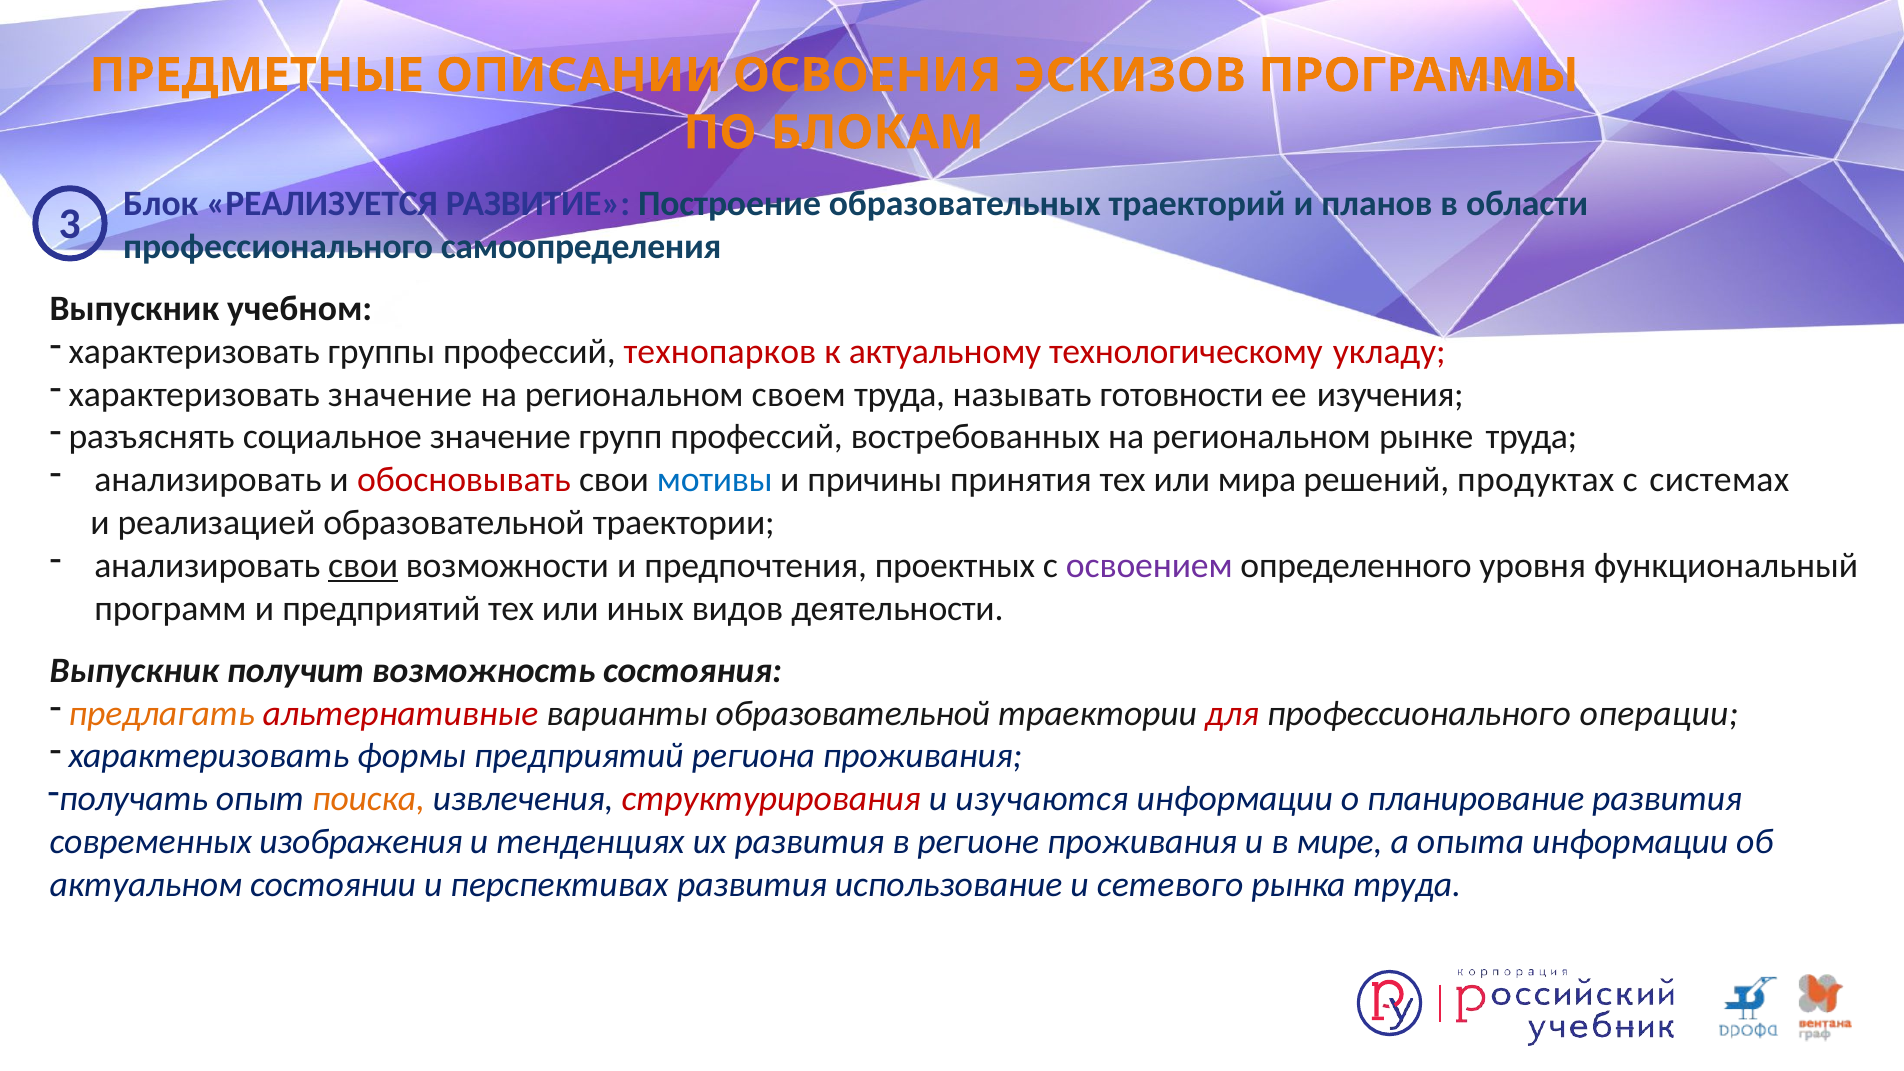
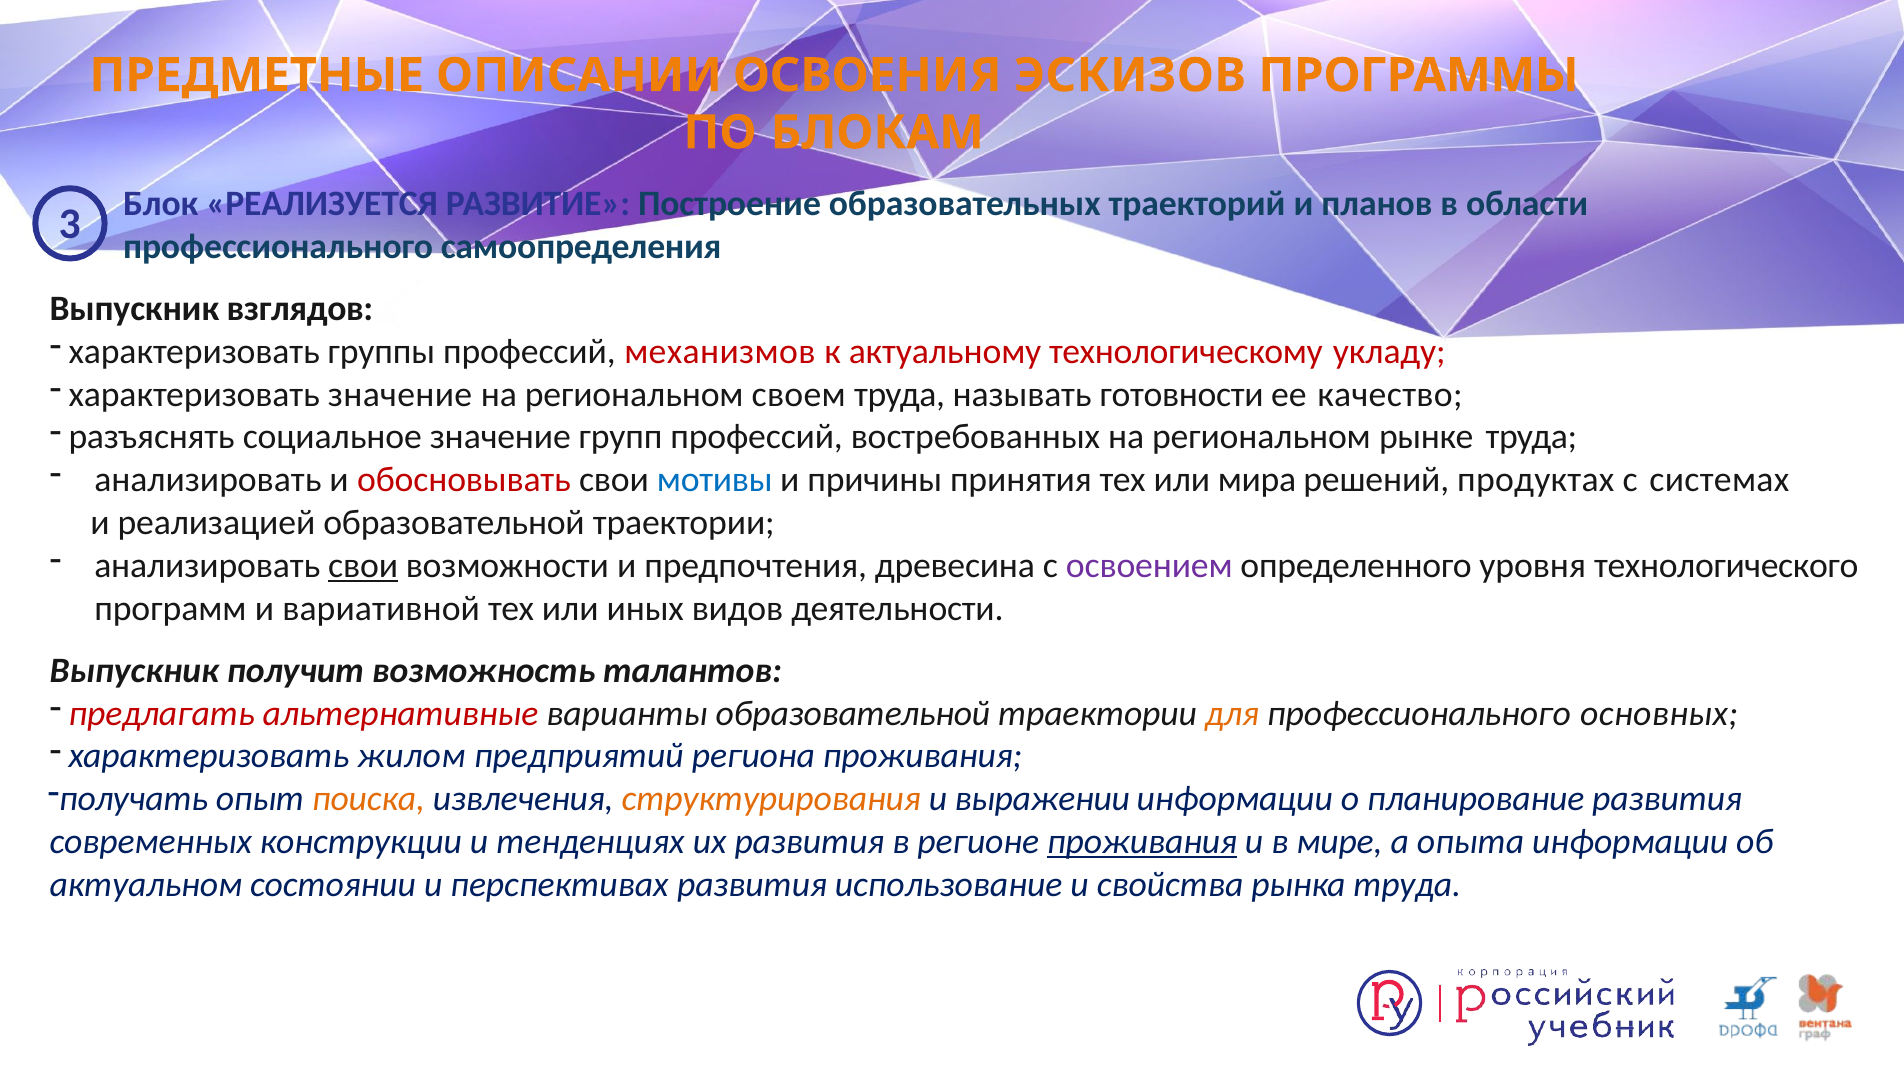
учебном: учебном -> взглядов (300, 309)
технопарков: технопарков -> механизмов (720, 351)
изучения: изучения -> качество (1390, 394)
проектных: проектных -> древесина (955, 566)
функциональный: функциональный -> технологического (1726, 566)
и предприятий: предприятий -> вариативной (381, 609)
состояния: состояния -> талантов (692, 670)
предлагать colour: orange -> red (162, 713)
для colour: red -> orange (1232, 713)
операции: операции -> основных (1659, 713)
формы: формы -> жилом (411, 756)
структурирования colour: red -> orange (771, 799)
изучаются: изучаются -> выражении (1042, 799)
изображения: изображения -> конструкции (361, 842)
проживания underline: none -> present (1142, 842)
сетевого: сетевого -> свойства (1170, 885)
